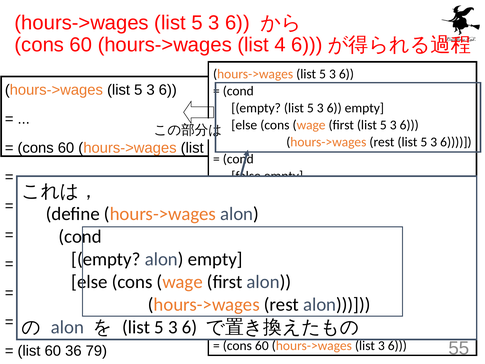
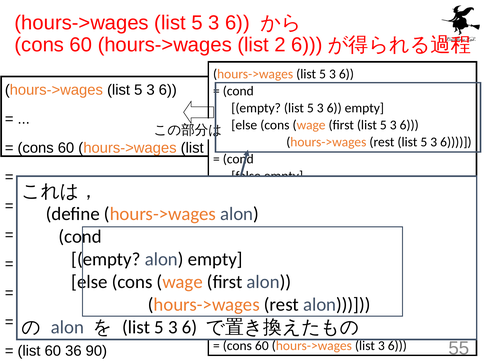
4: 4 -> 2 (280, 45)
79: 79 -> 90 (96, 351)
